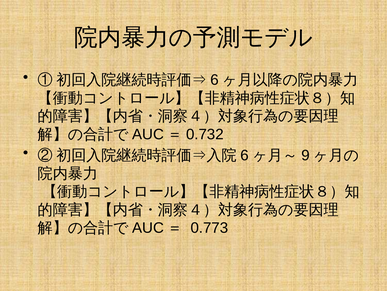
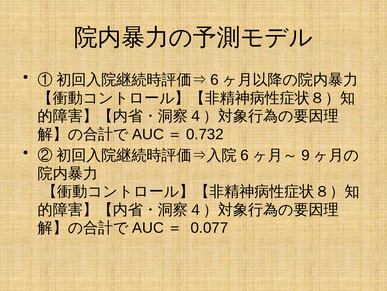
0.773: 0.773 -> 0.077 (209, 227)
